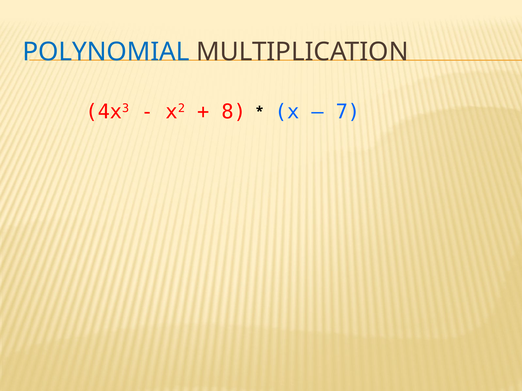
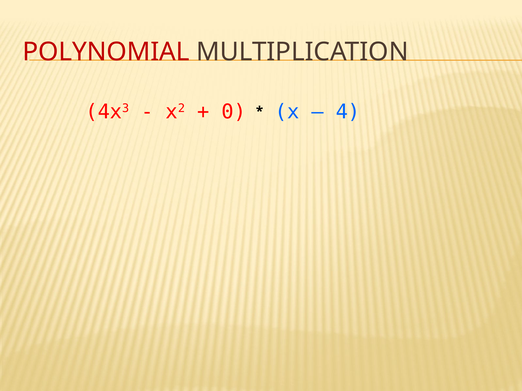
POLYNOMIAL colour: blue -> red (106, 52)
8: 8 -> 0 (234, 112)
7: 7 -> 4 (348, 112)
